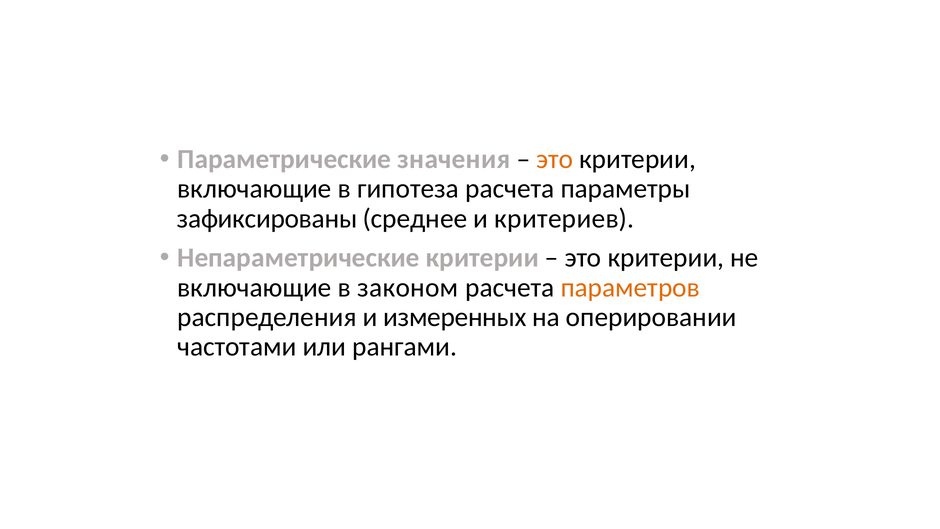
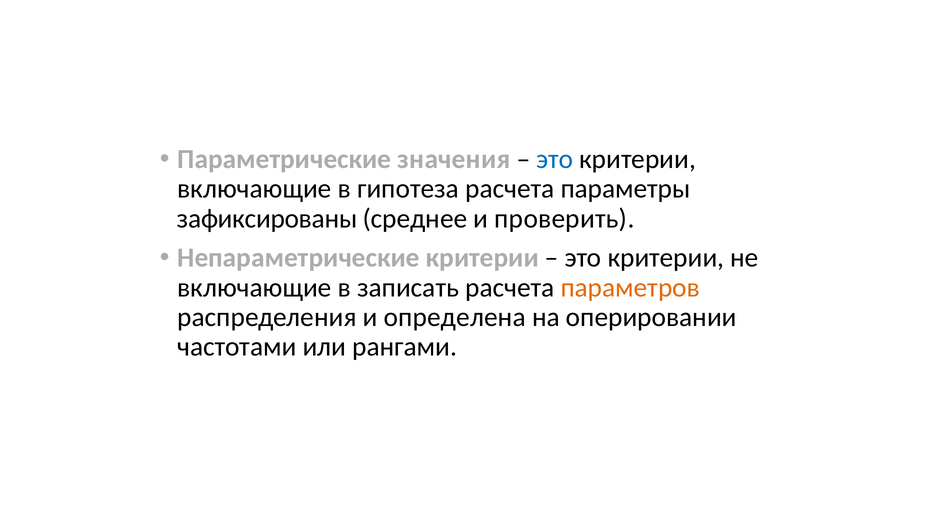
это colour: orange -> blue (555, 159)
критериев: критериев -> проверить (564, 218)
законом: законом -> записать (408, 287)
измеренных: измеренных -> определена (455, 317)
